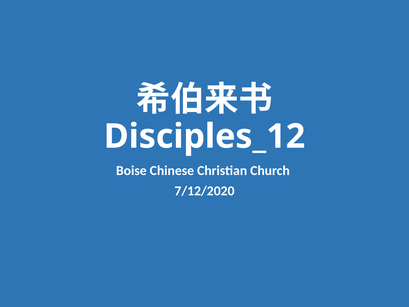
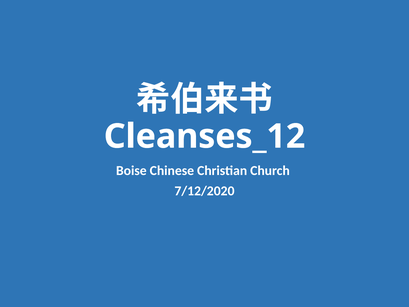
Disciples_12: Disciples_12 -> Cleanses_12 (205, 136)
